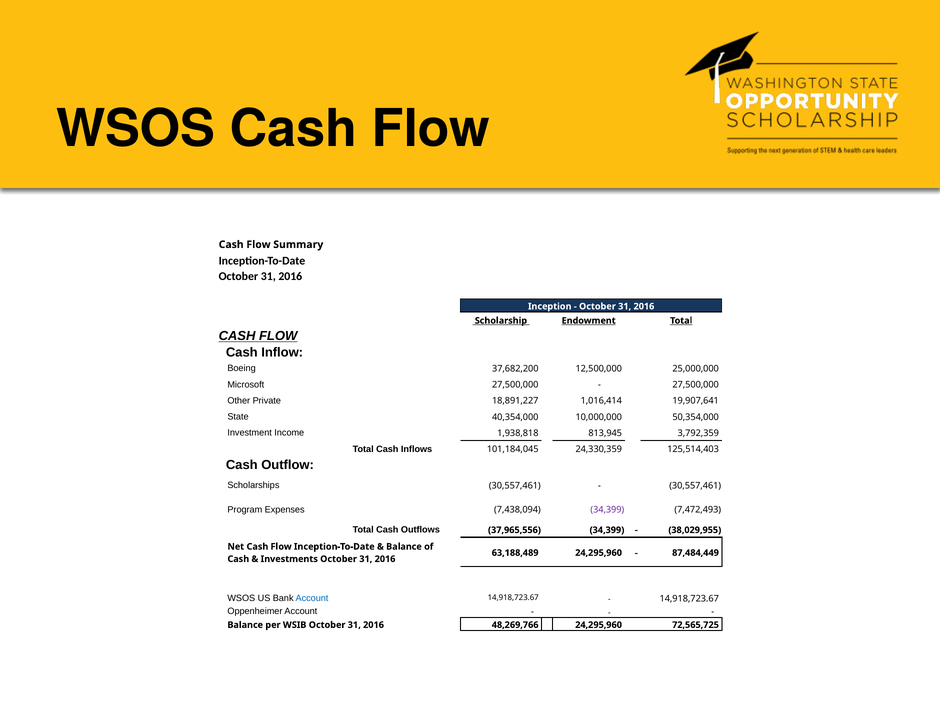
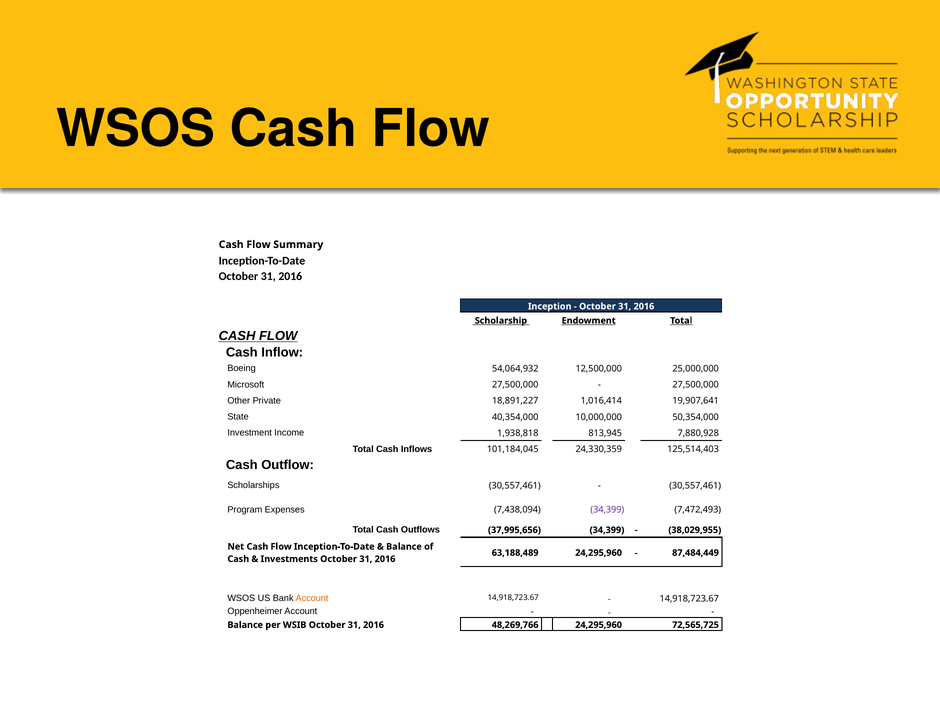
37,682,200: 37,682,200 -> 54,064,932 (515, 369)
3,792,359: 3,792,359 -> 7,880,928 (698, 433)
37,965,556: 37,965,556 -> 37,995,656 (514, 530)
Account colour: blue -> orange (312, 598)
